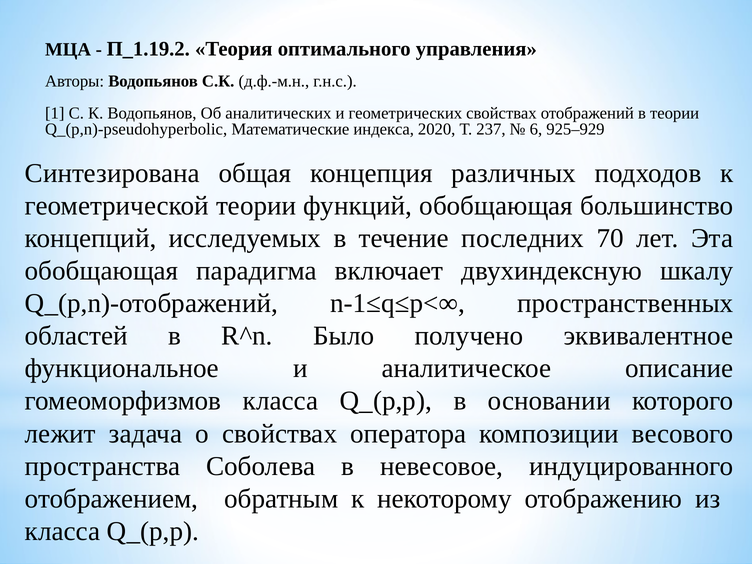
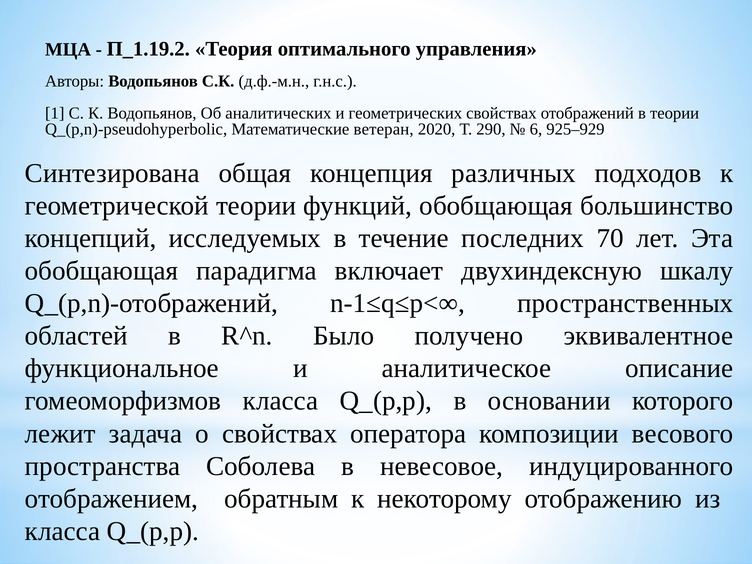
индекса: индекса -> ветеран (384, 129)
237: 237 -> 290 (491, 129)
